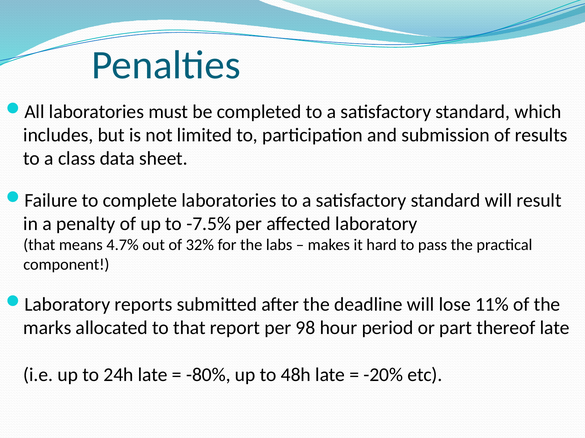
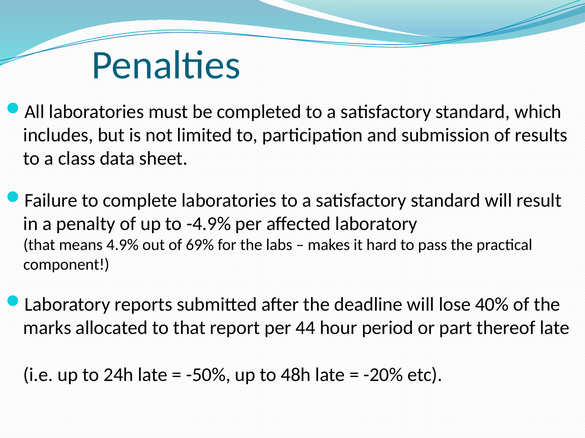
-7.5%: -7.5% -> -4.9% (209, 224)
4.7%: 4.7% -> 4.9% (123, 245)
32%: 32% -> 69% (200, 245)
11%: 11% -> 40% (492, 305)
98: 98 -> 44 (305, 328)
-80%: -80% -> -50% (208, 375)
